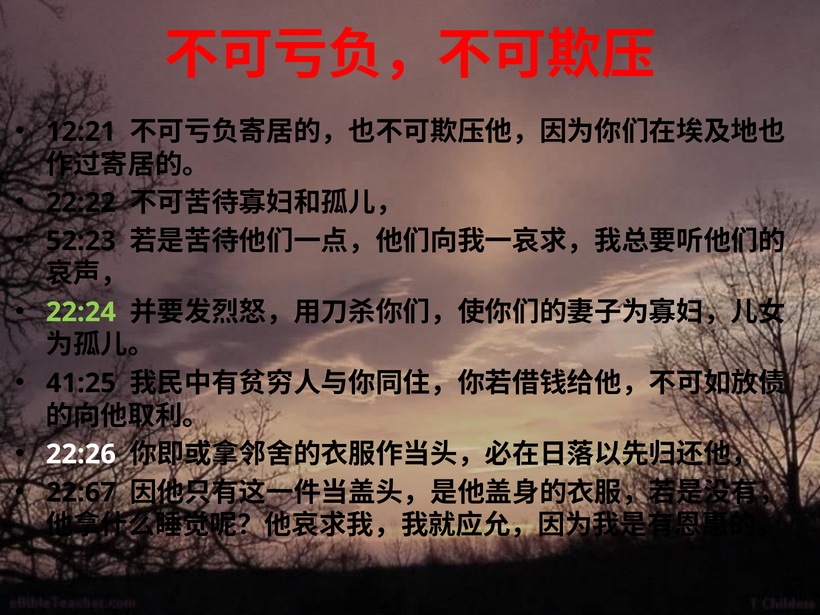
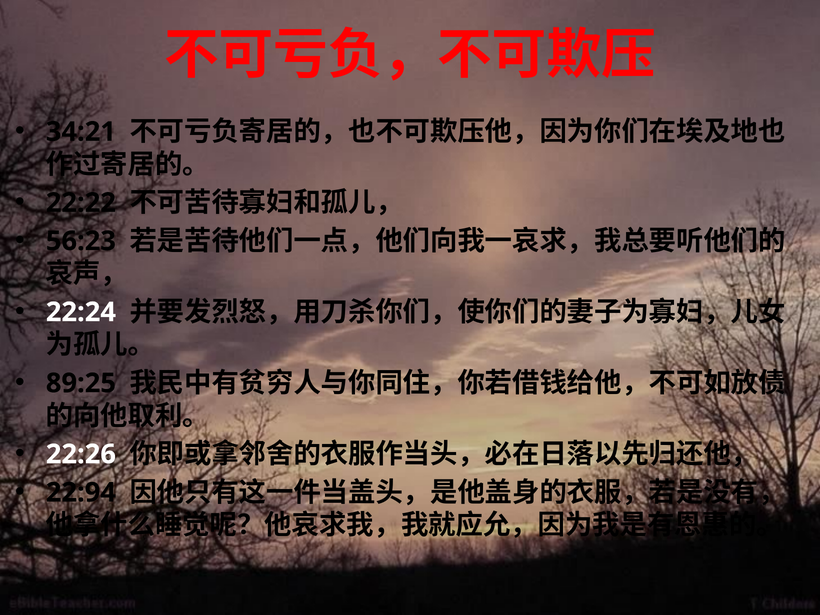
12:21: 12:21 -> 34:21 (81, 132)
52:23: 52:23 -> 56:23 (81, 241)
22:24 colour: light green -> white (81, 312)
41:25: 41:25 -> 89:25 (81, 383)
22:67: 22:67 -> 22:94 (81, 493)
